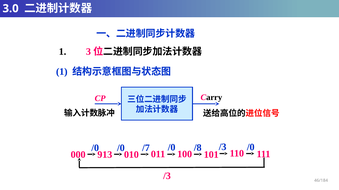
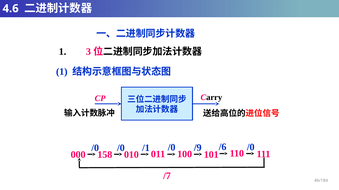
3.0: 3.0 -> 4.6 (11, 9)
/3: /3 -> /6 (223, 147)
/8: /8 -> /9 (198, 148)
/7: /7 -> /1 (146, 148)
913: 913 -> 158 (105, 155)
/3: /3 -> /7 (167, 177)
